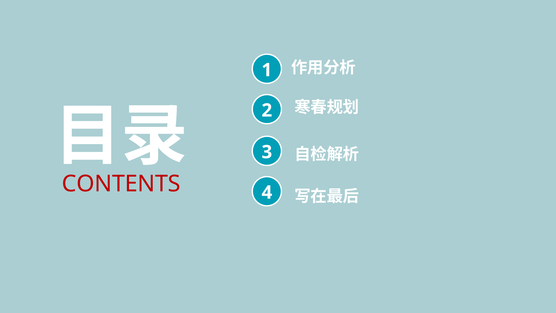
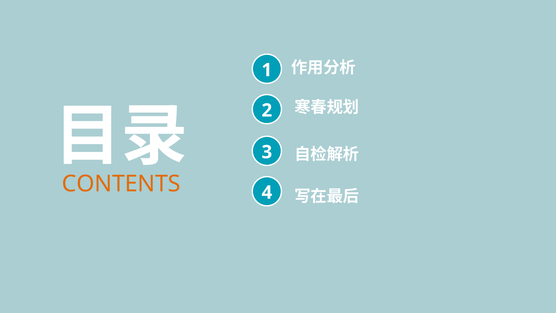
CONTENTS colour: red -> orange (121, 184)
